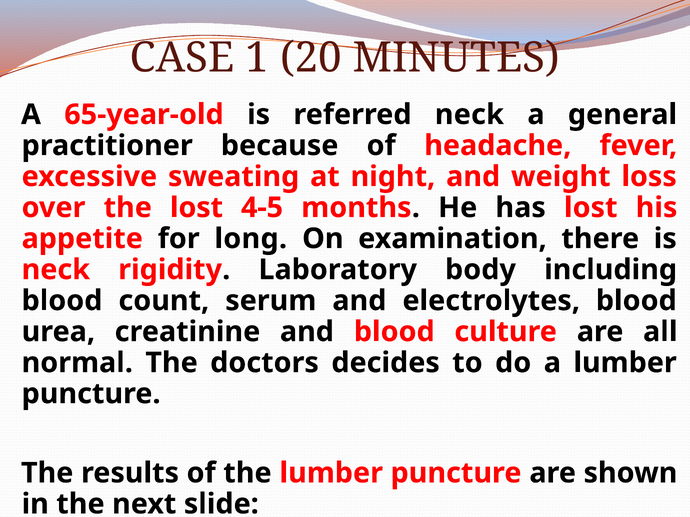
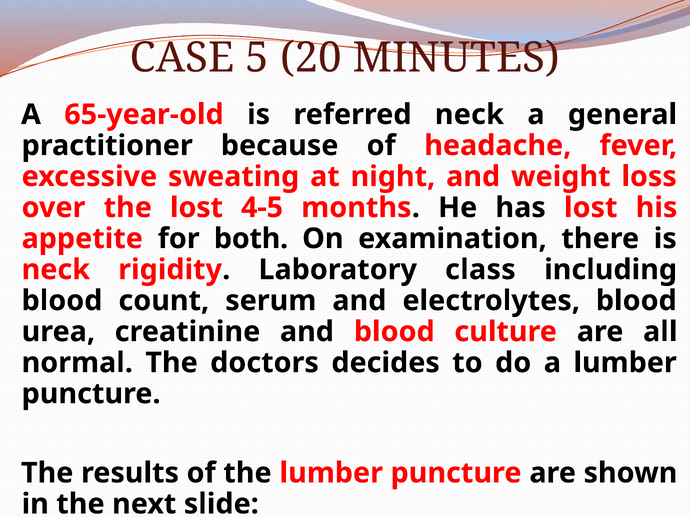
1: 1 -> 5 (257, 58)
long: long -> both (251, 239)
body: body -> class (480, 270)
